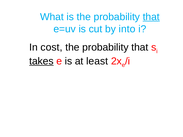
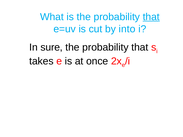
cost: cost -> sure (52, 47)
takes underline: present -> none (41, 61)
least: least -> once (97, 61)
